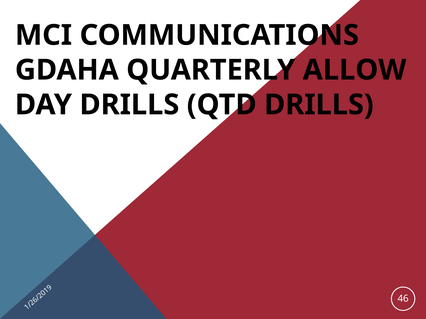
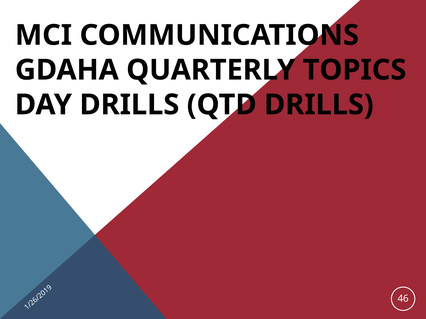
ALLOW: ALLOW -> TOPICS (355, 70)
